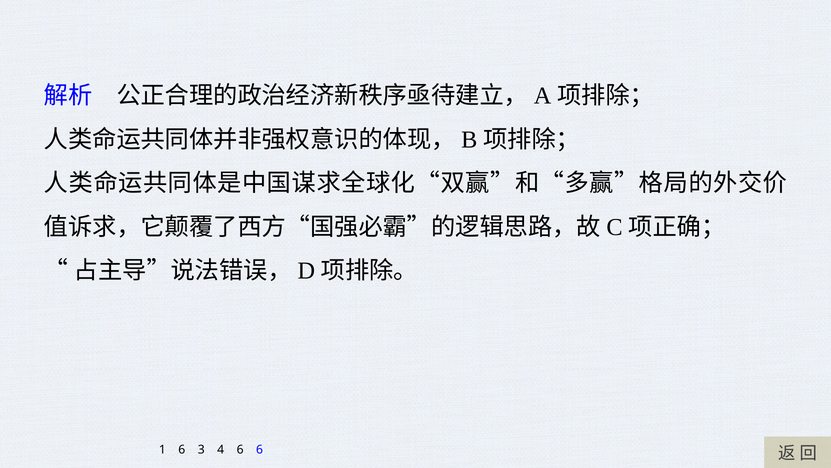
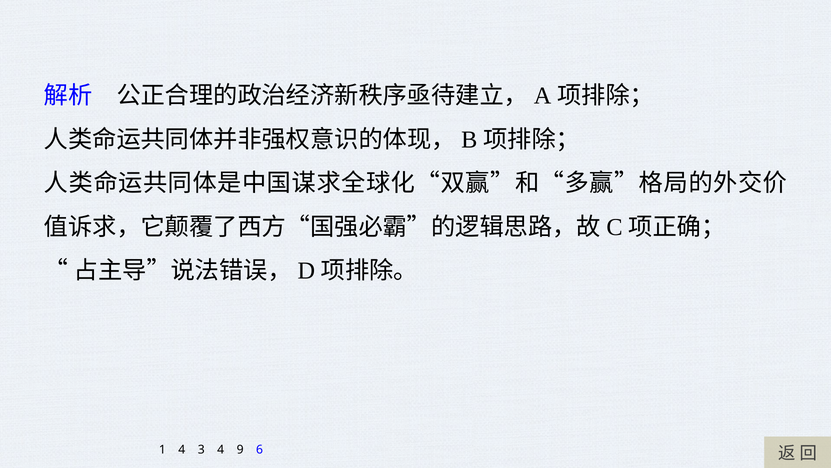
1 6: 6 -> 4 (182, 449)
4 6: 6 -> 9 (240, 449)
